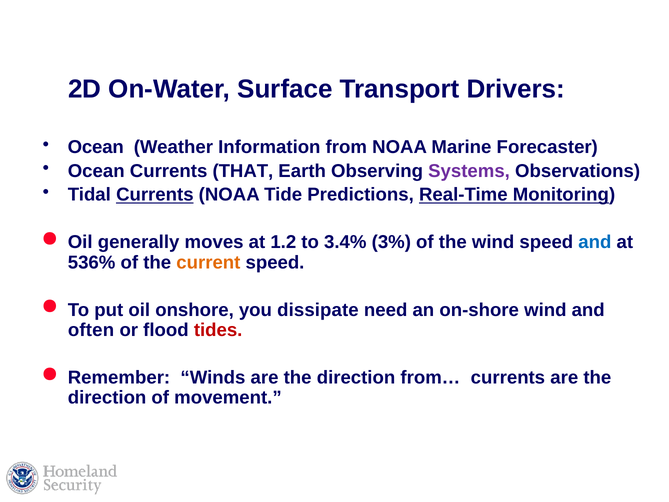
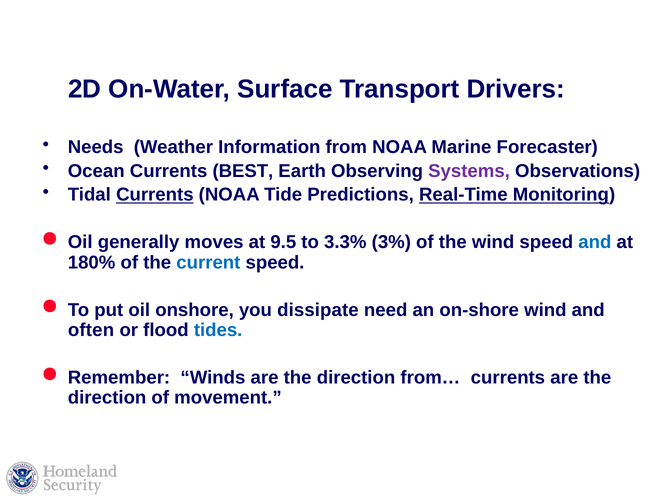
Ocean: Ocean -> Needs (96, 147)
THAT: THAT -> BEST (243, 171)
1.2: 1.2 -> 9.5 (283, 242)
3.4%: 3.4% -> 3.3% (345, 242)
536%: 536% -> 180% (92, 262)
current colour: orange -> blue (208, 262)
tides colour: red -> blue (218, 330)
